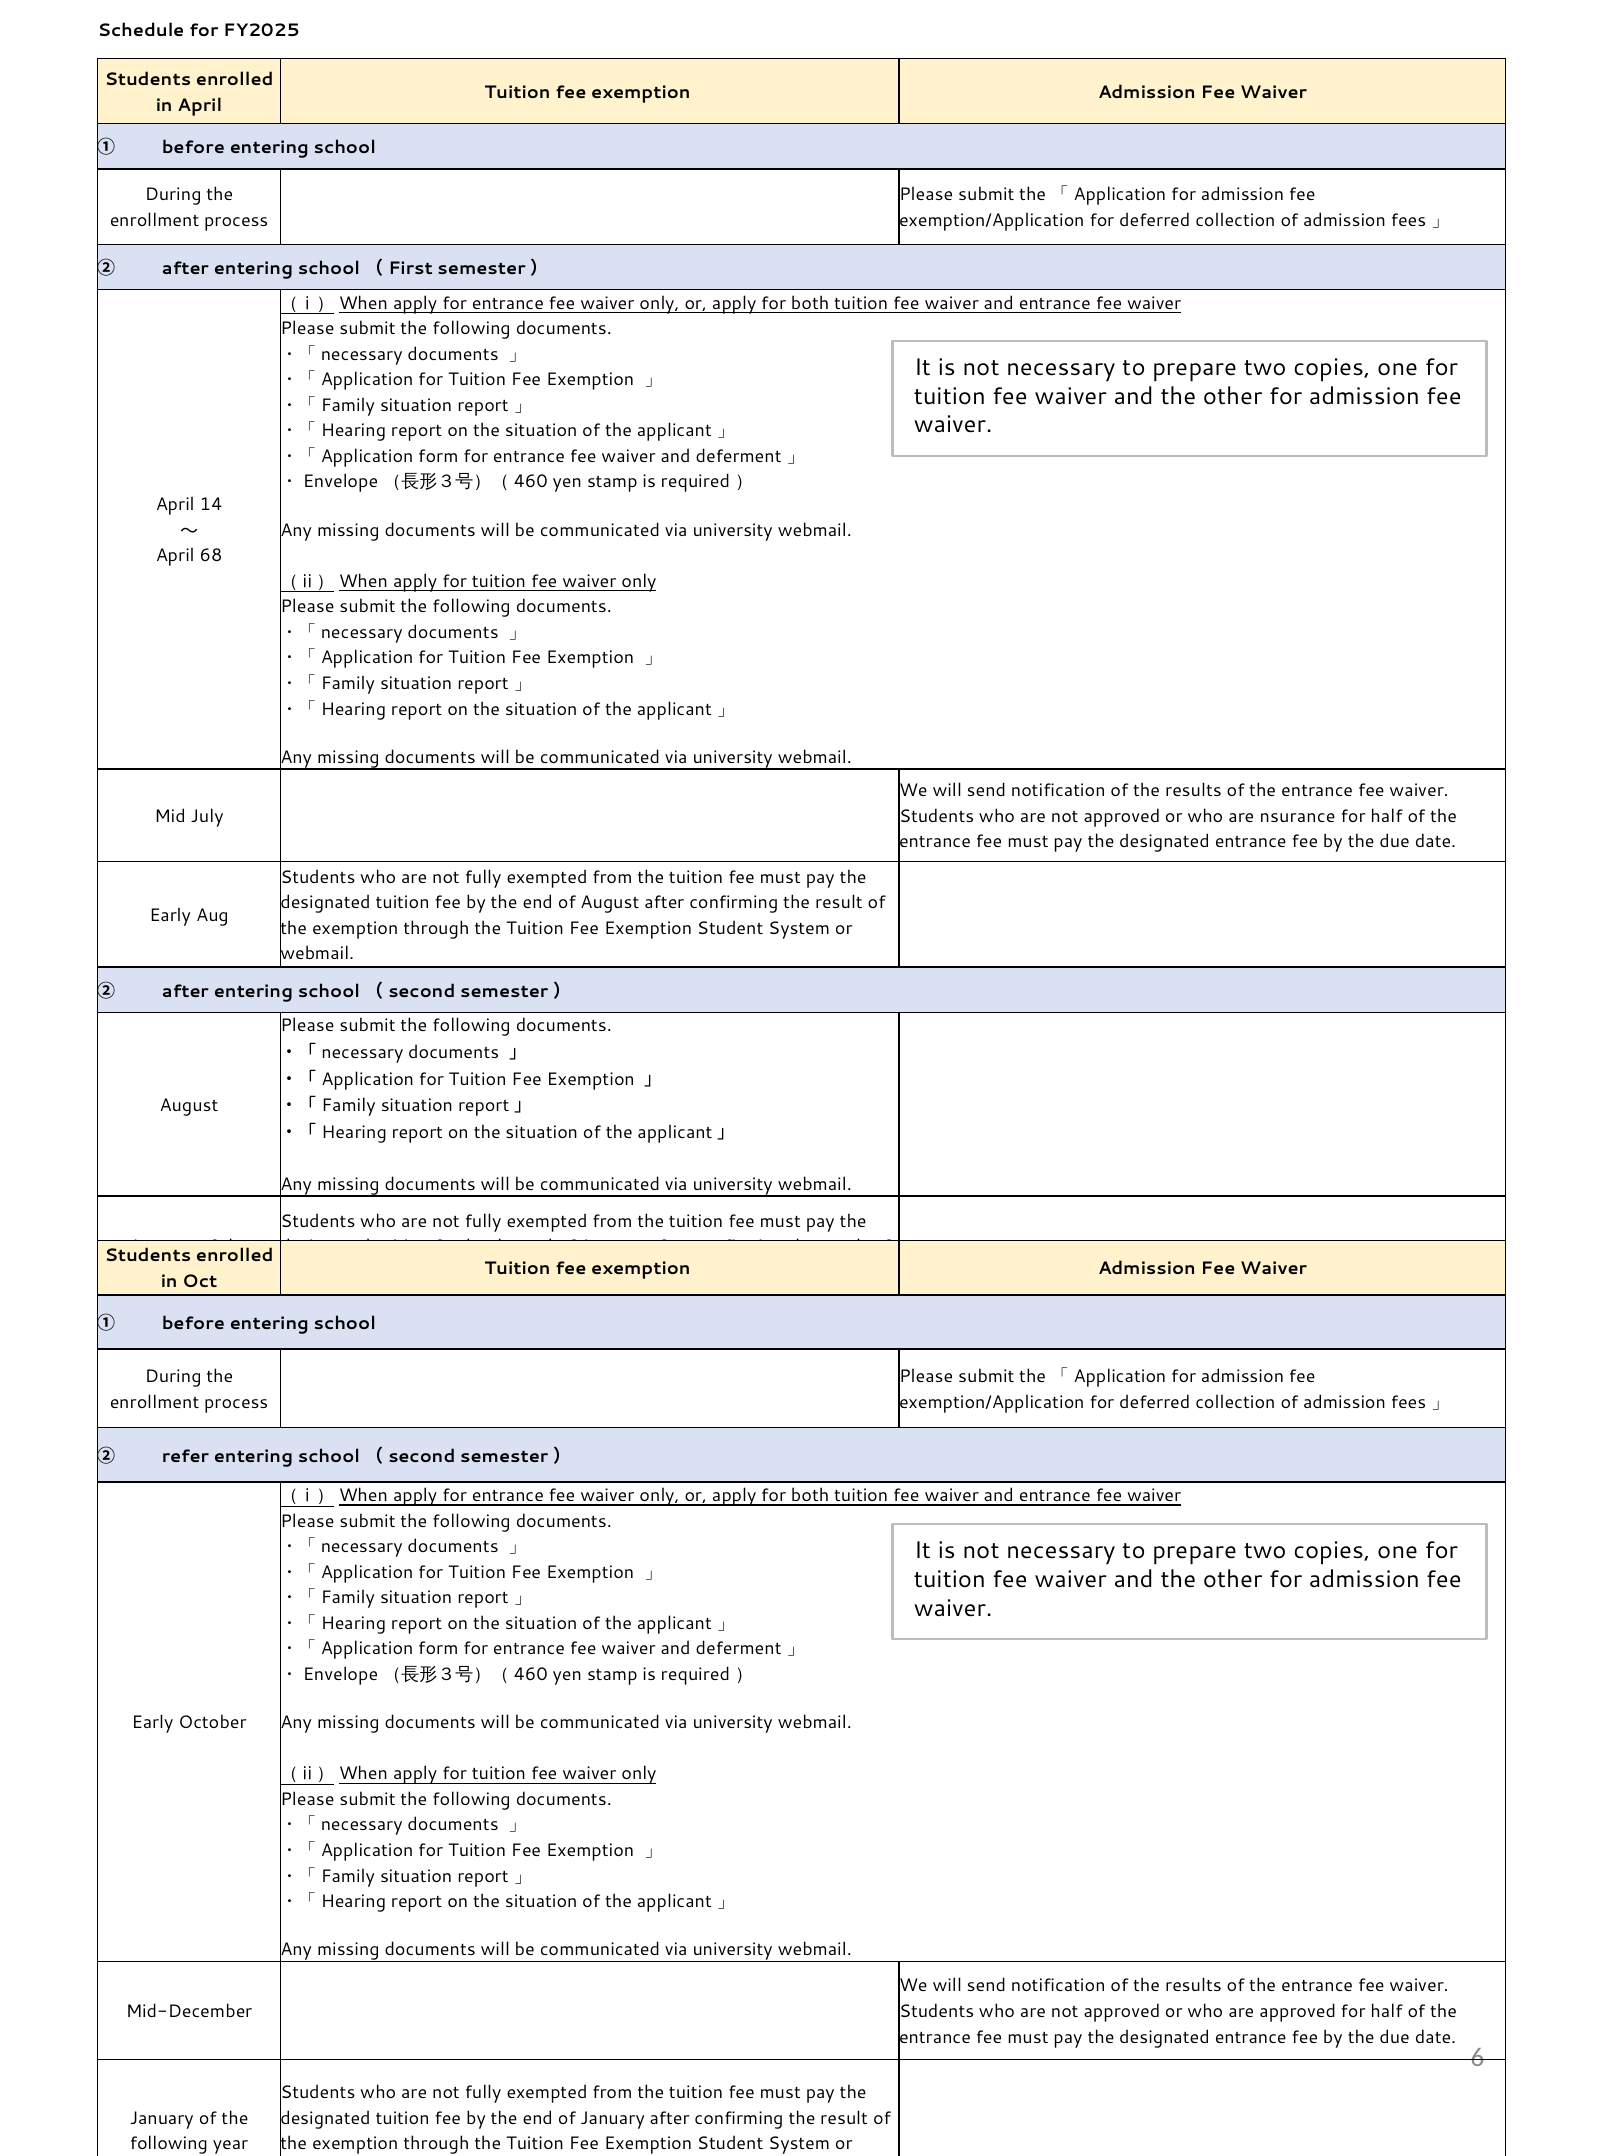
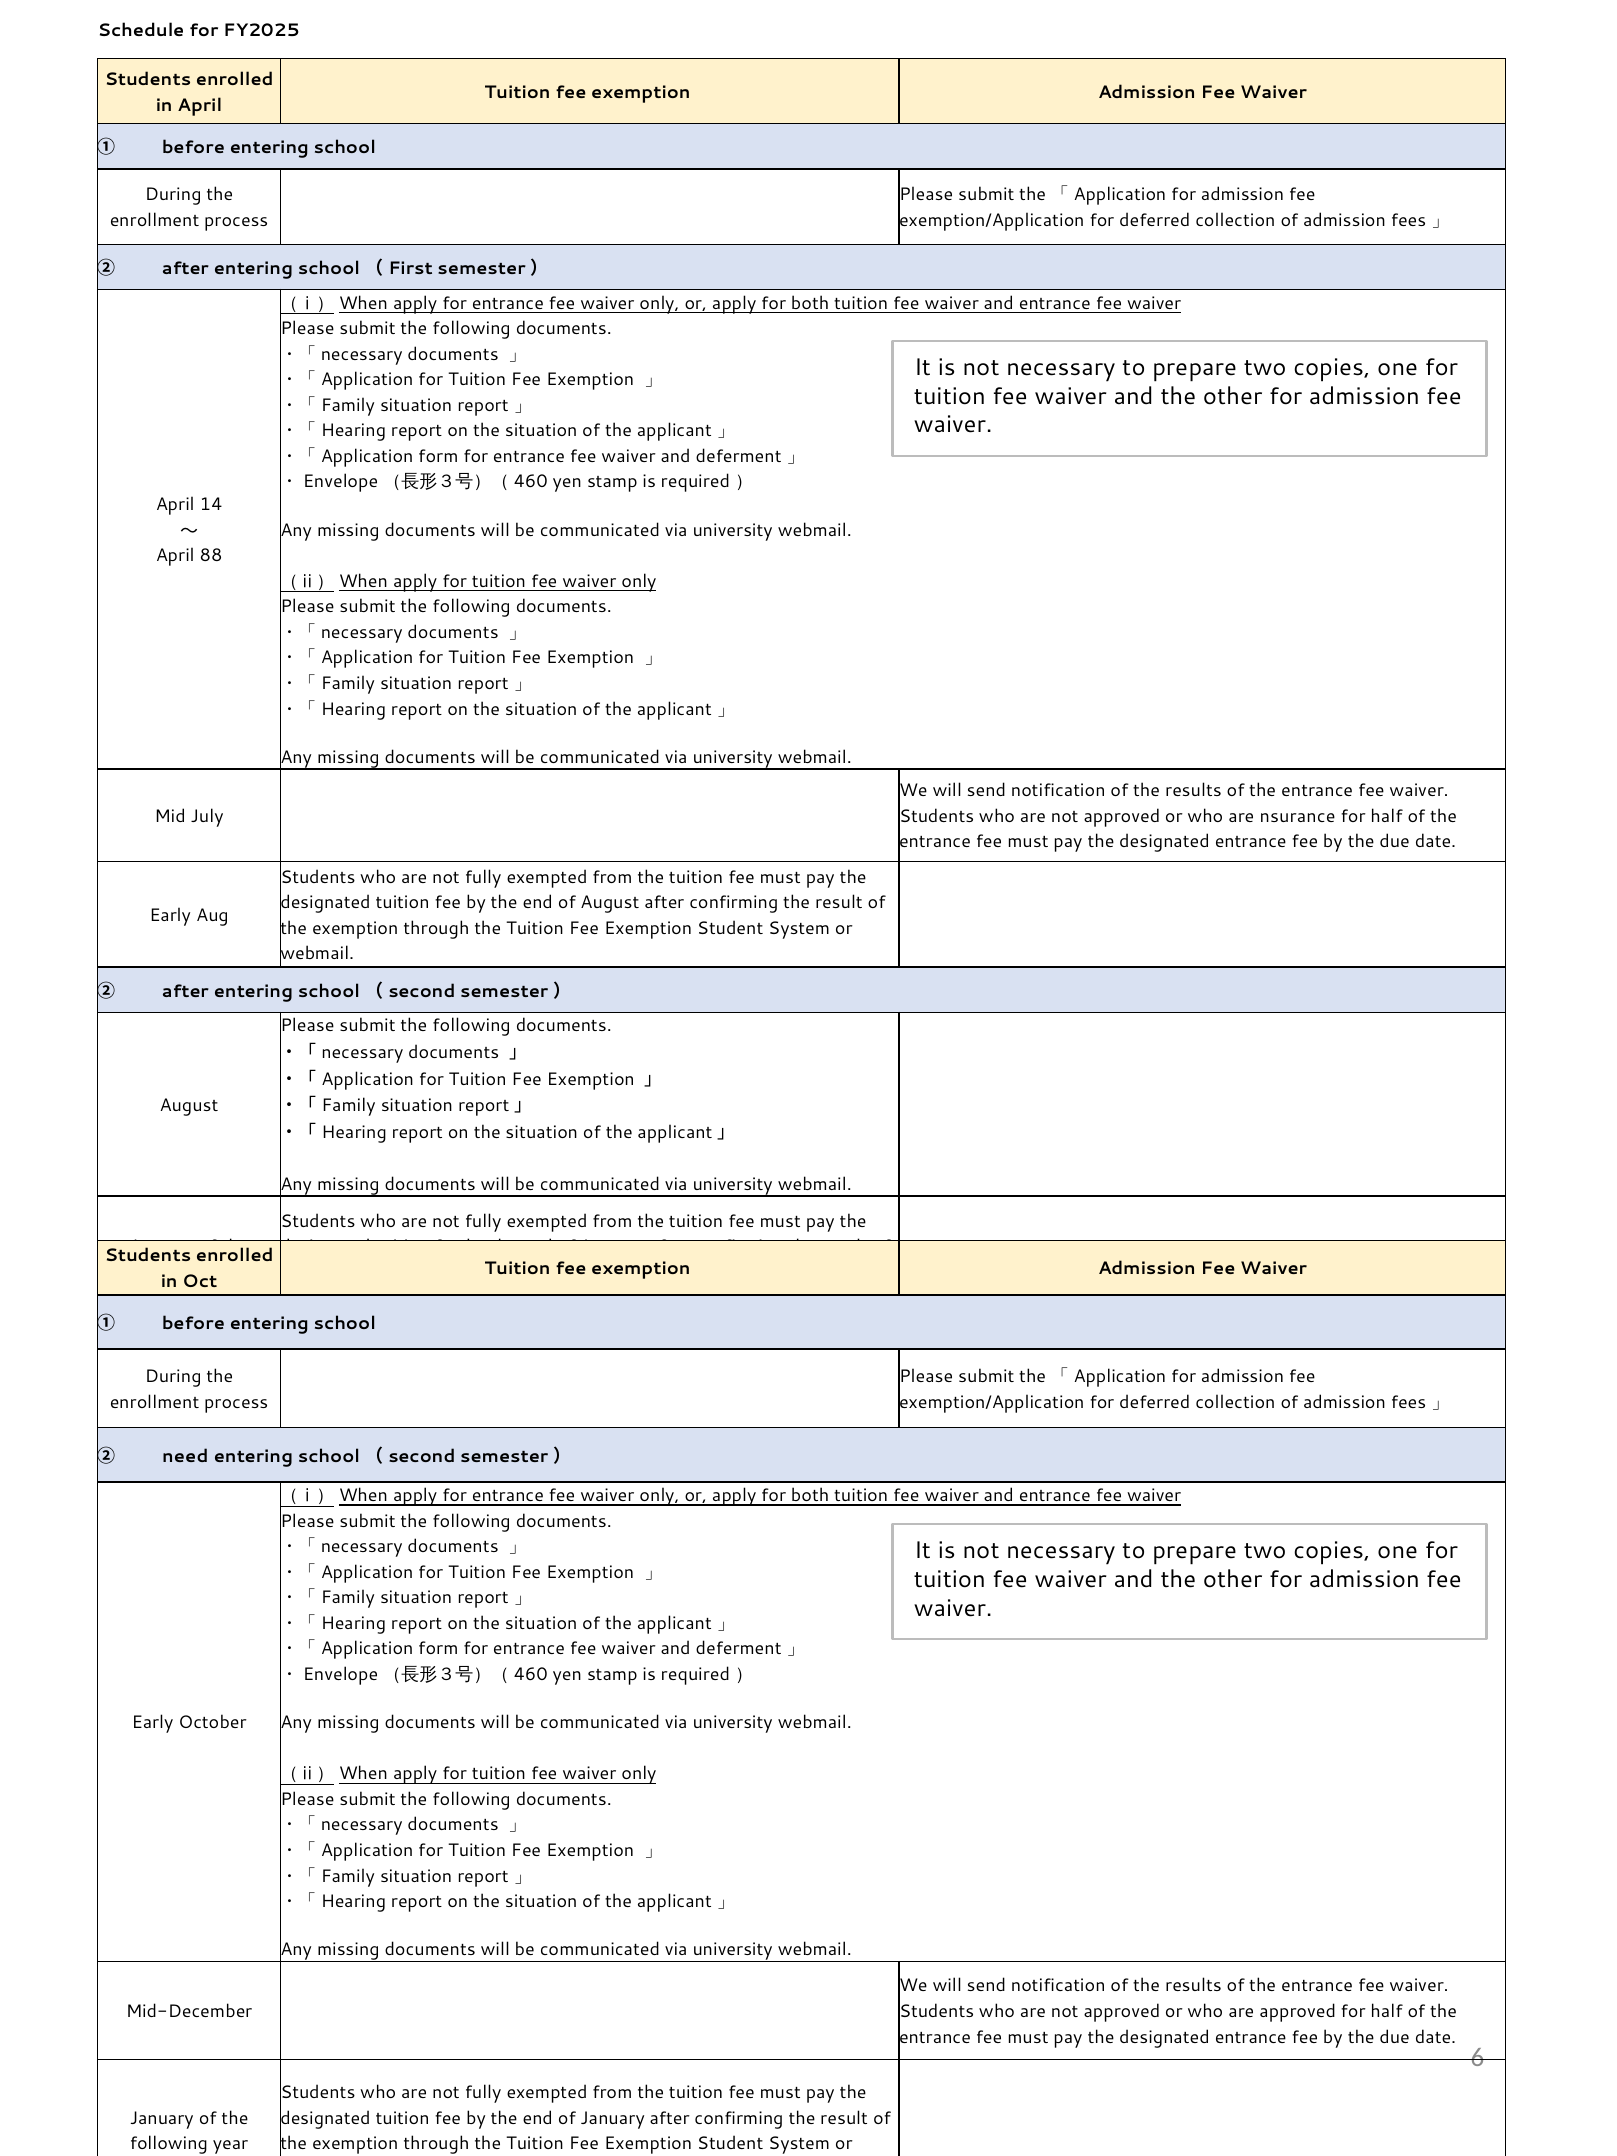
68: 68 -> 88 (211, 556)
refer: refer -> need (185, 1456)
